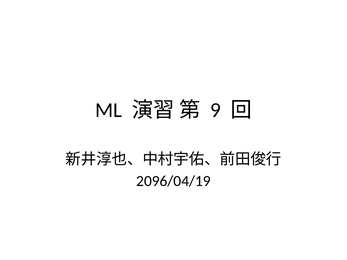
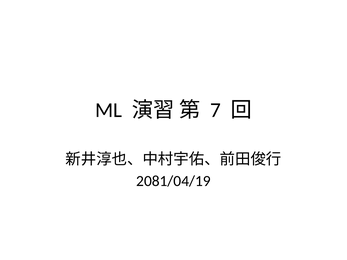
9: 9 -> 7 (216, 110)
2096/04/19: 2096/04/19 -> 2081/04/19 (173, 181)
